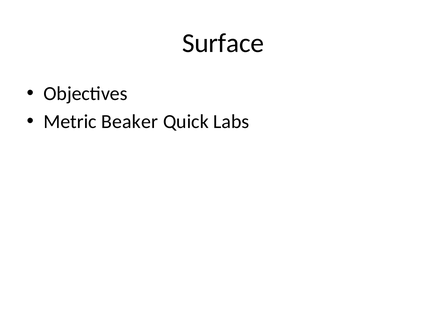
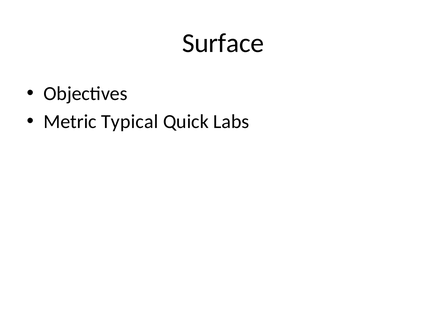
Beaker: Beaker -> Typical (130, 121)
